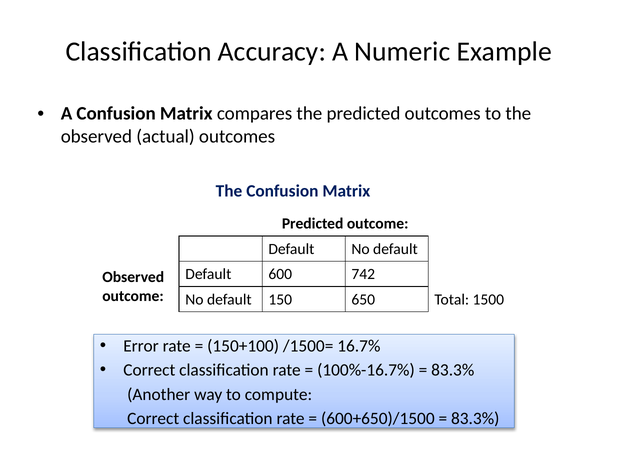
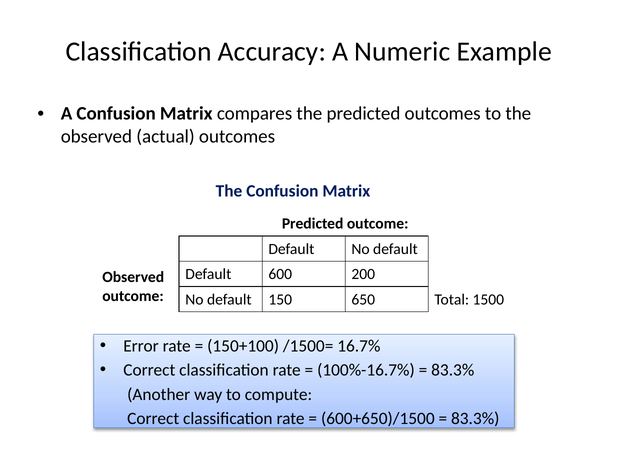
742: 742 -> 200 (363, 274)
